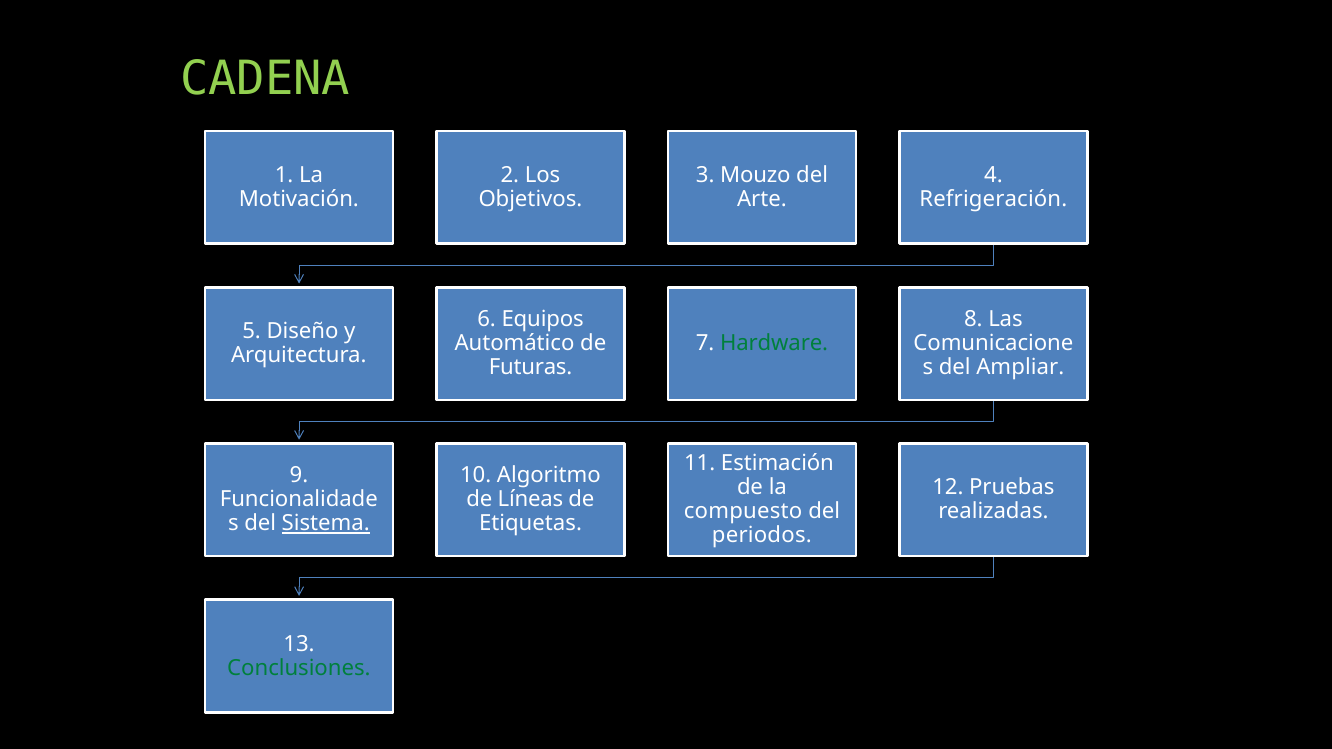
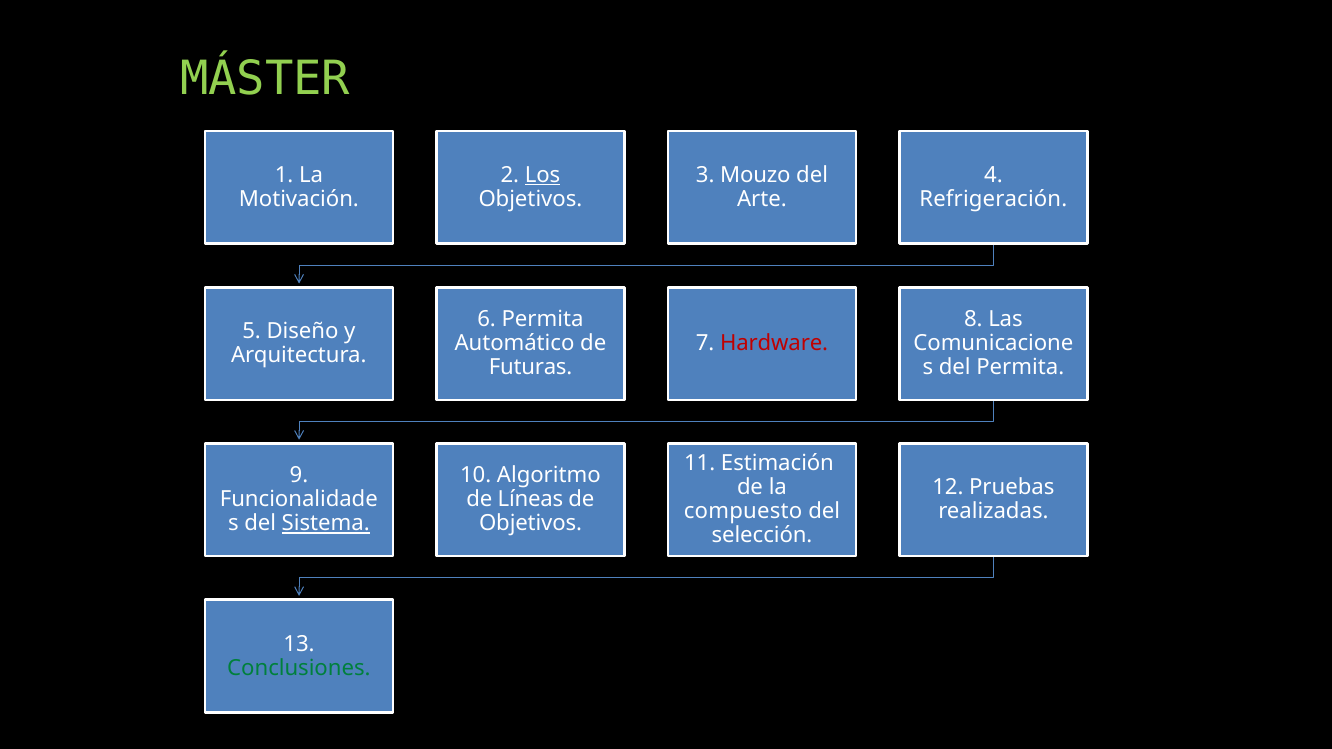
CADENA: CADENA -> MÁSTER (265, 79)
Los underline: none -> present (543, 175)
6 Equipos: Equipos -> Permita (543, 320)
Hardware colour: green -> red (774, 344)
del Ampliar: Ampliar -> Permita (1020, 367)
Etiquetas: Etiquetas -> Objetivos (531, 524)
periodos: periodos -> selección (762, 536)
